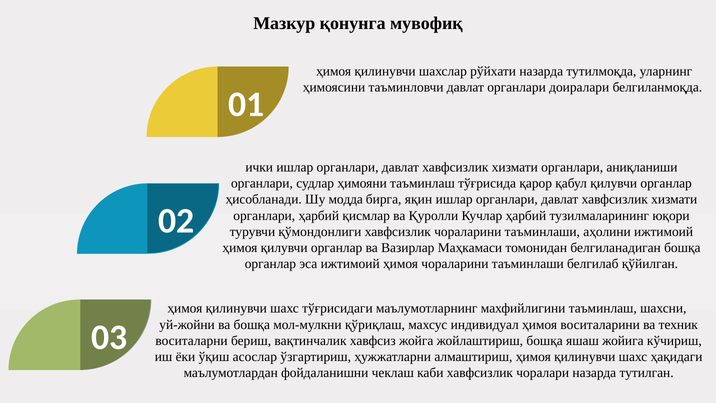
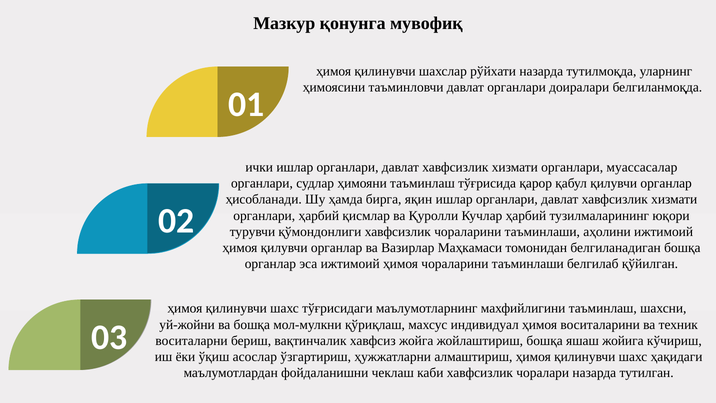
аниқланиши: аниқланиши -> муассасалар (642, 167)
модда: модда -> ҳамда (346, 199)
